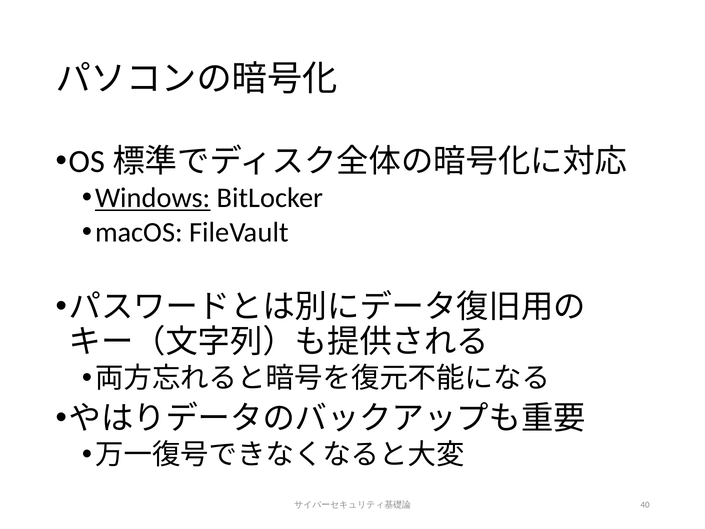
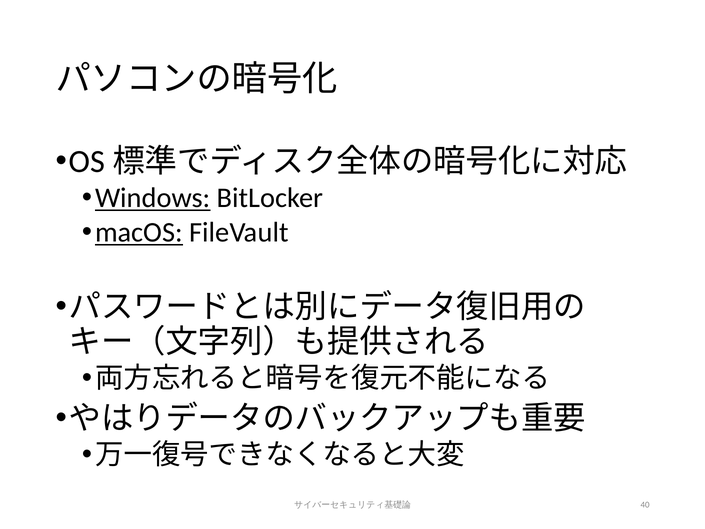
macOS underline: none -> present (139, 232)
